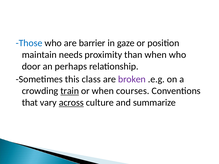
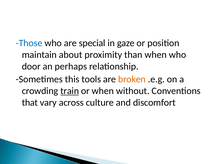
barrier: barrier -> special (92, 43)
needs: needs -> about (71, 55)
class: class -> tools (91, 79)
broken colour: purple -> orange (132, 79)
courses: courses -> without (133, 91)
across underline: present -> none (71, 103)
summarize: summarize -> discomfort (154, 103)
